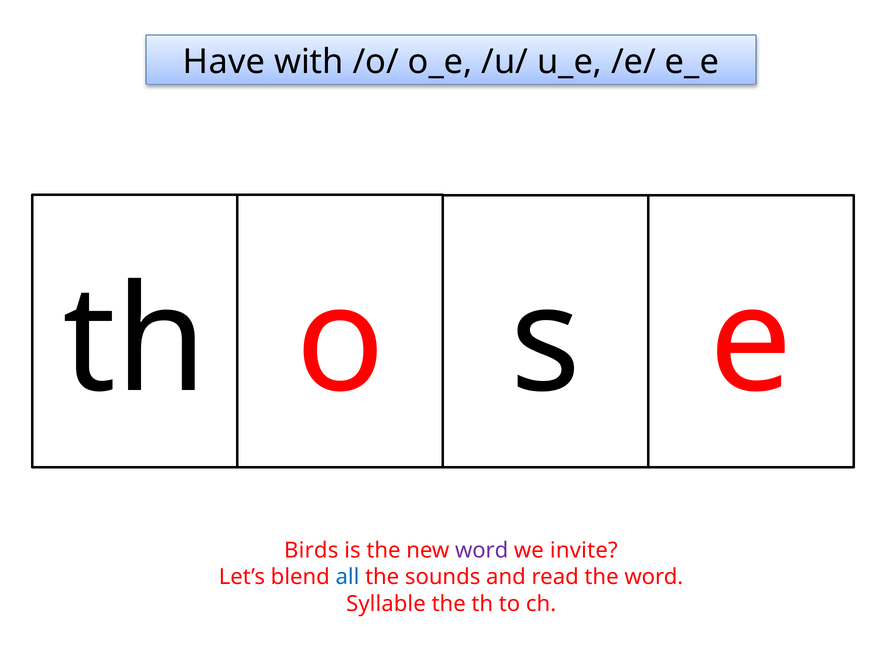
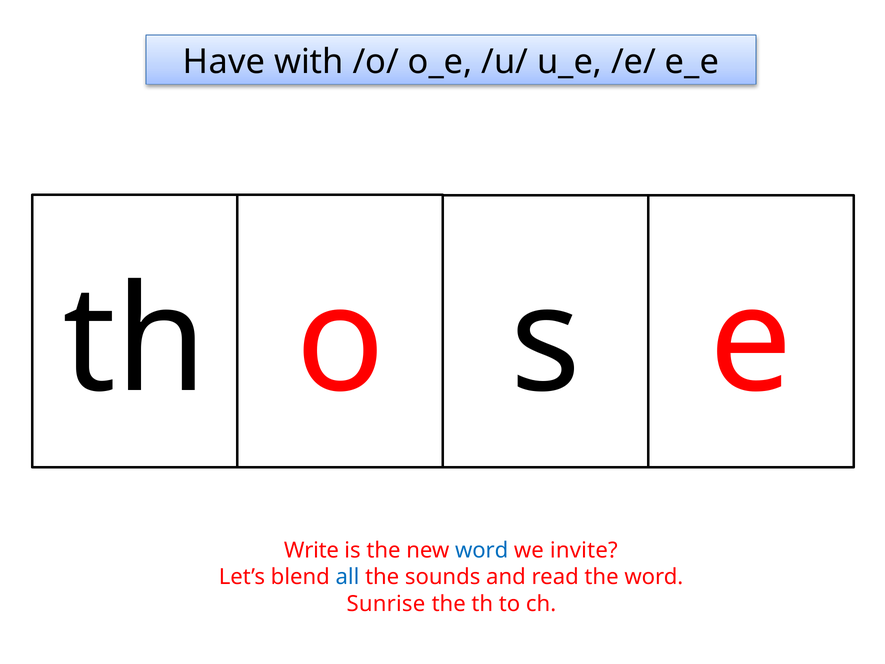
Birds: Birds -> Write (311, 550)
word colour: purple -> blue (482, 550)
Syllable: Syllable -> Sunrise (386, 603)
